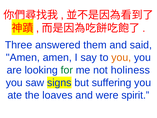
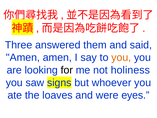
for colour: green -> black (67, 70)
suffering: suffering -> whoever (112, 83)
spirit: spirit -> eyes (135, 95)
